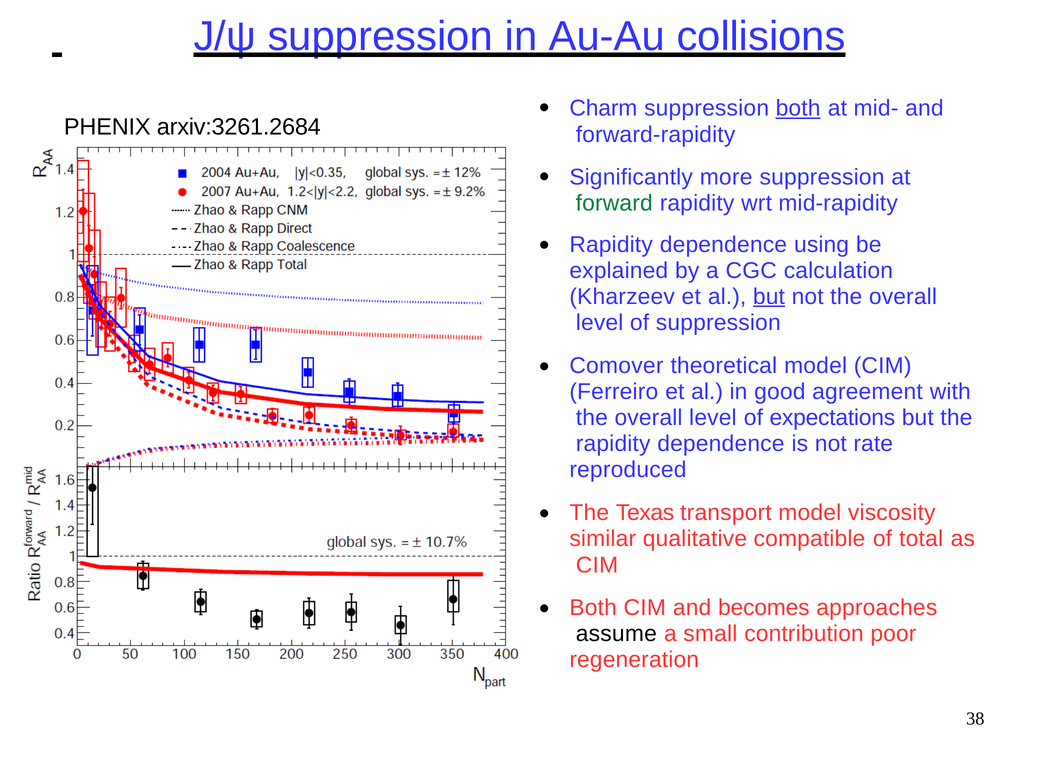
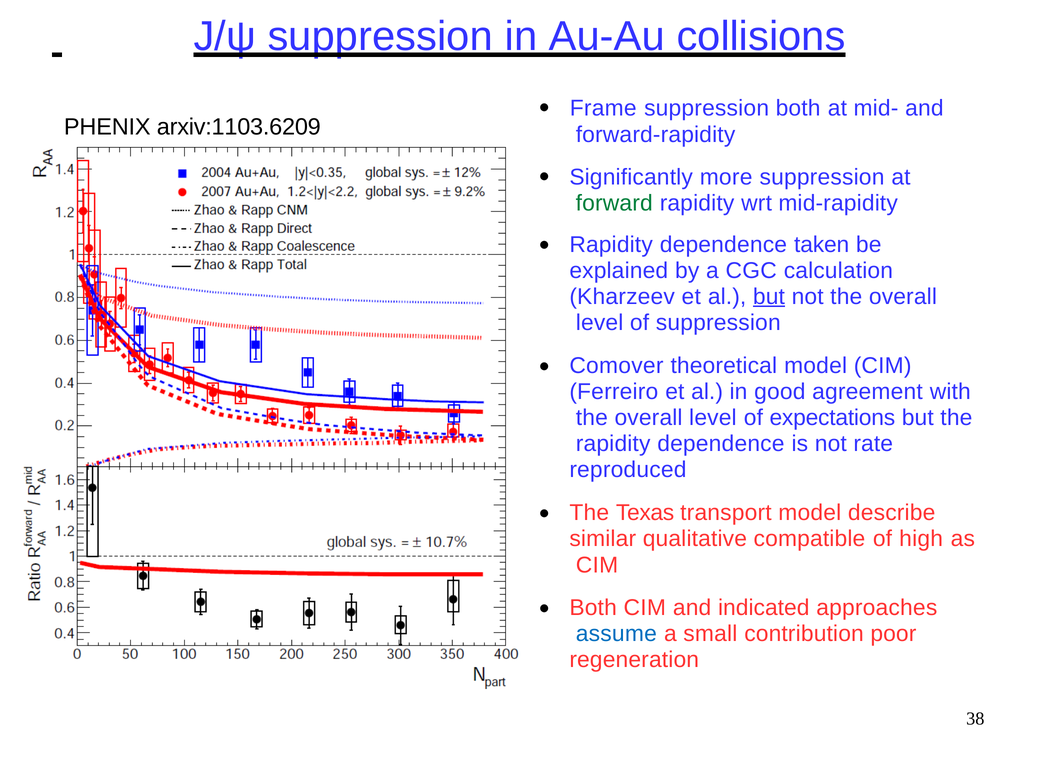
Charm: Charm -> Frame (603, 108)
both underline: present -> none (798, 108)
arxiv:3261.2684: arxiv:3261.2684 -> arxiv:1103.6209 (239, 127)
using: using -> taken (822, 245)
viscosity: viscosity -> describe (892, 513)
total: total -> high (921, 539)
becomes: becomes -> indicated (764, 608)
assume colour: black -> blue (616, 634)
